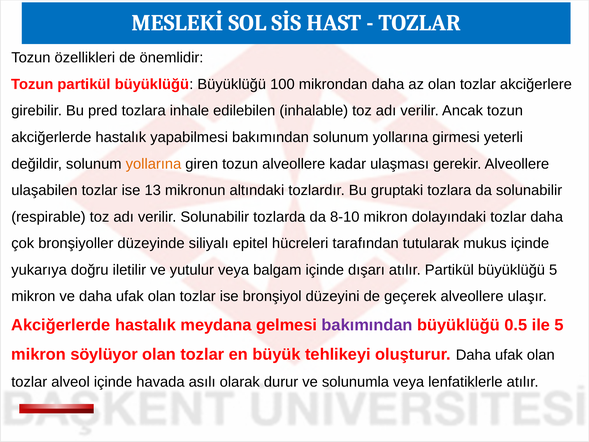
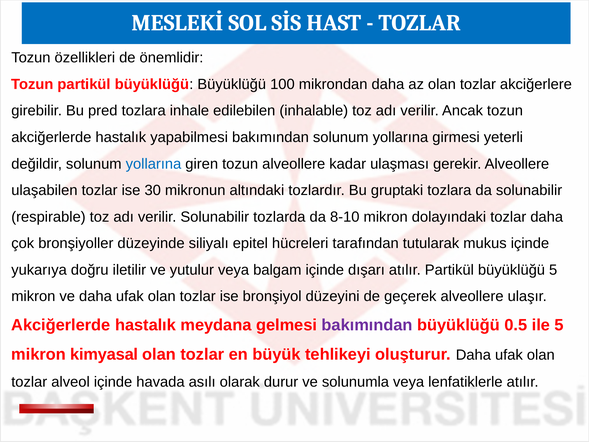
yollarına colour: orange -> blue (153, 164)
13: 13 -> 30 (153, 190)
söylüyor: söylüyor -> kimyasal (104, 354)
